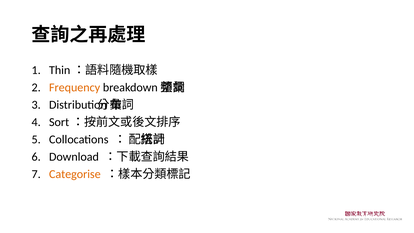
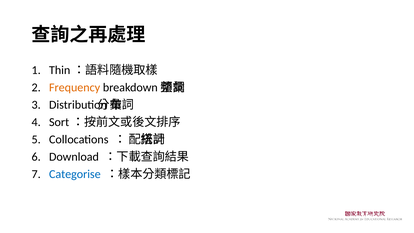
Categorise colour: orange -> blue (75, 174)
